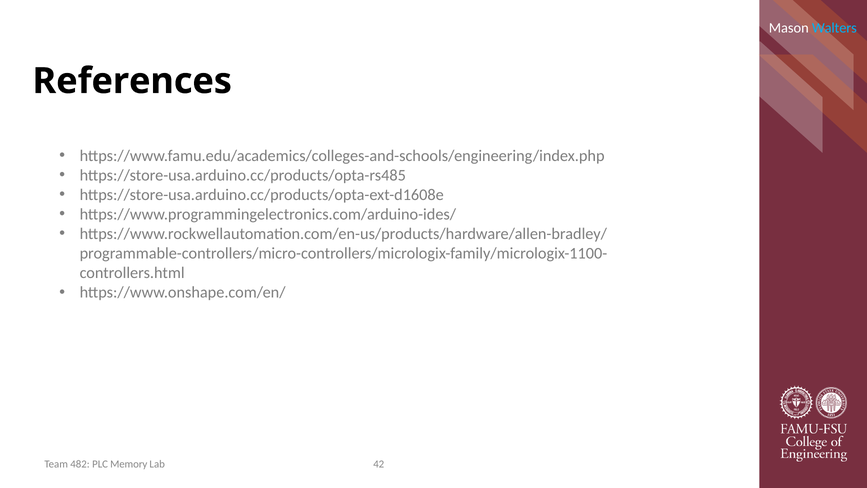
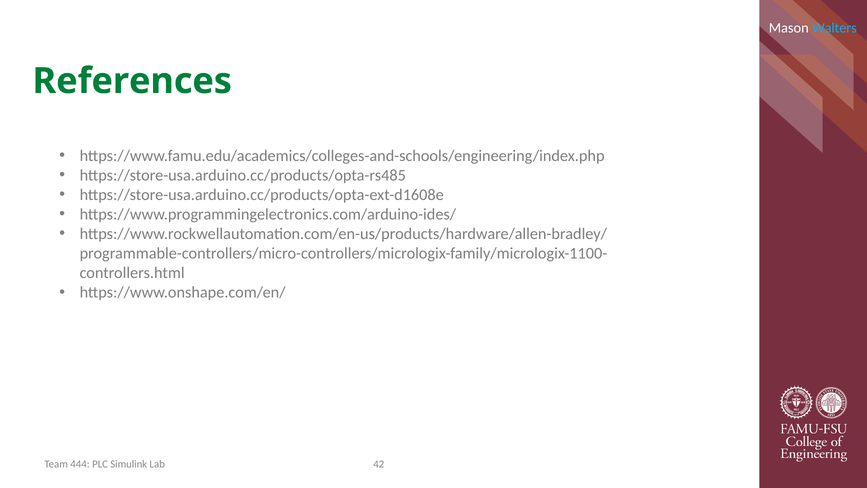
References colour: black -> green (132, 81)
482: 482 -> 444 (80, 464)
Memory: Memory -> Simulink (129, 464)
